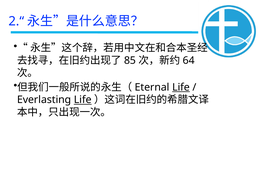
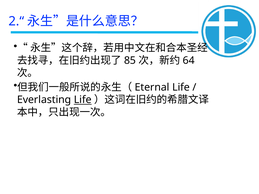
Life underline: present -> none (181, 87)
